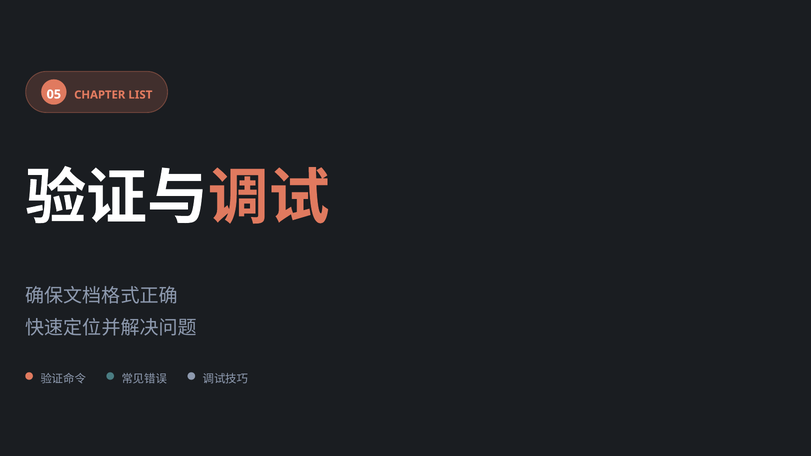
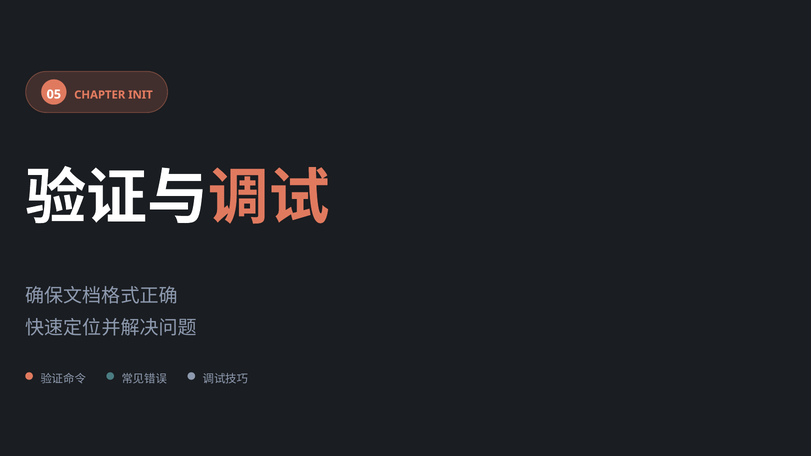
LIST: LIST -> INIT (140, 95)
